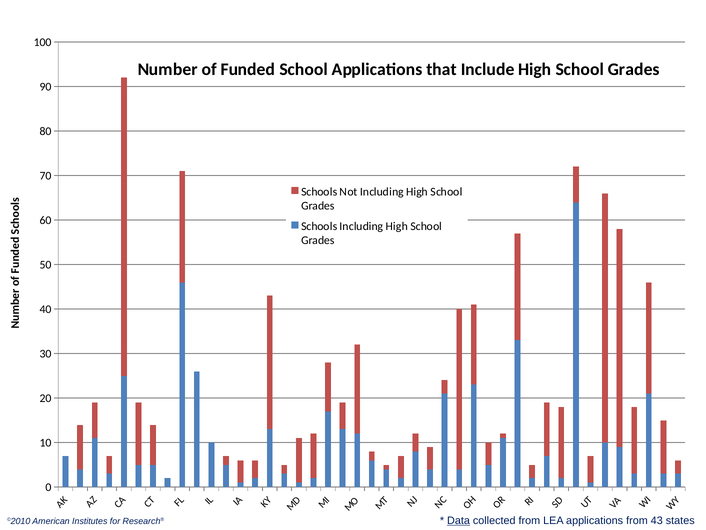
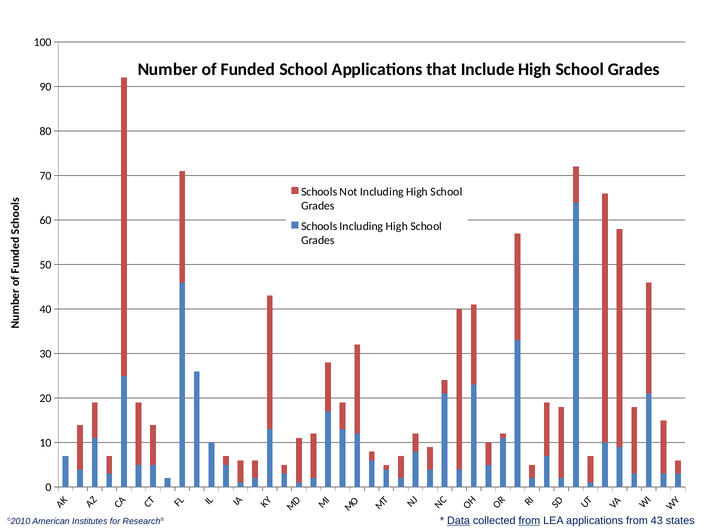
from underline: none -> present (529, 520)
